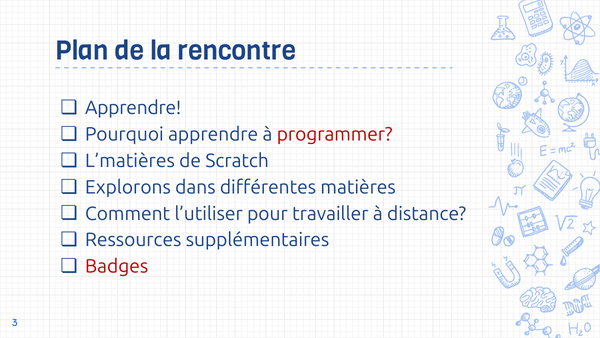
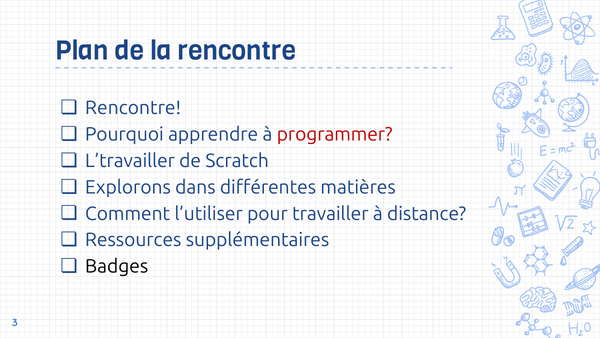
Apprendre: Apprendre -> Rencontre (133, 108)
L’matières: L’matières -> L’travailler (130, 161)
Badges colour: red -> black (117, 266)
